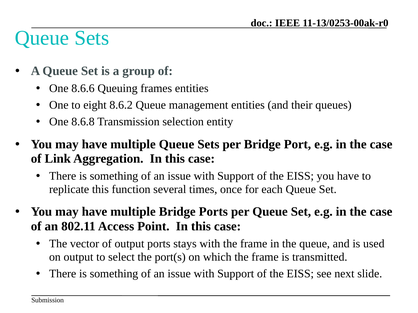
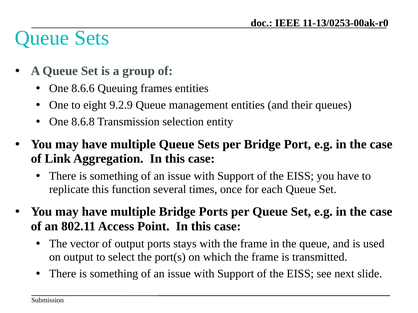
8.6.2: 8.6.2 -> 9.2.9 (121, 105)
